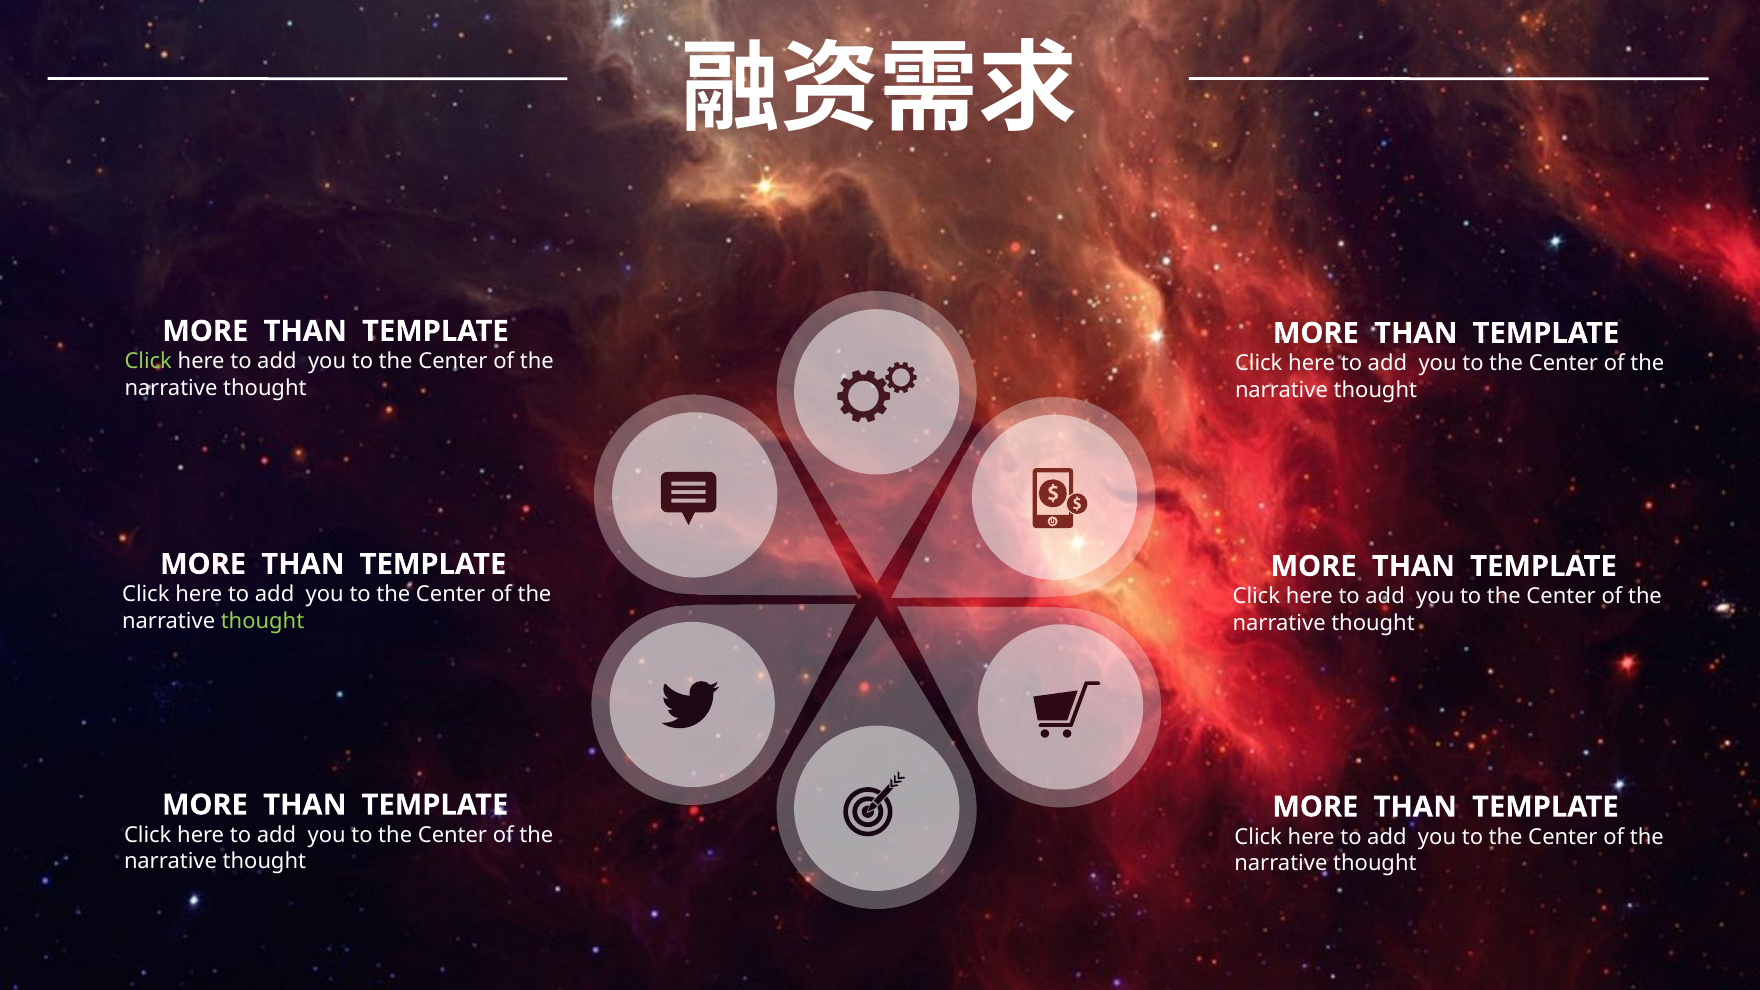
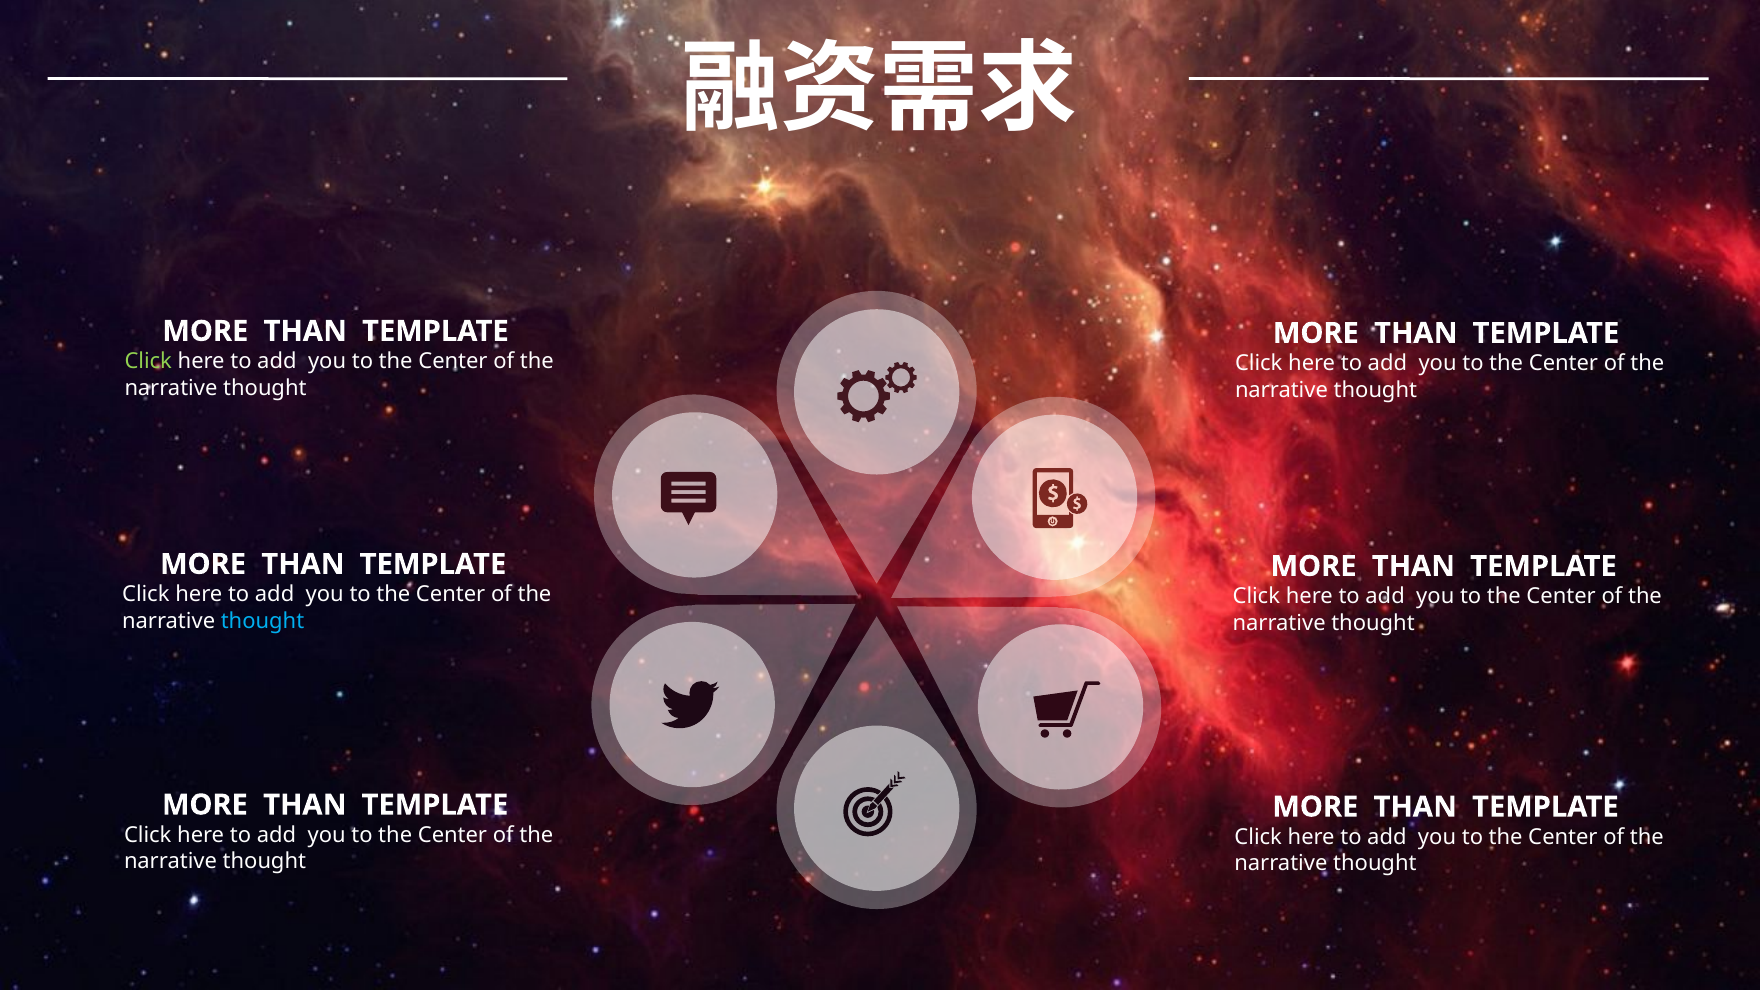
thought colour: light green -> light blue (263, 621)
